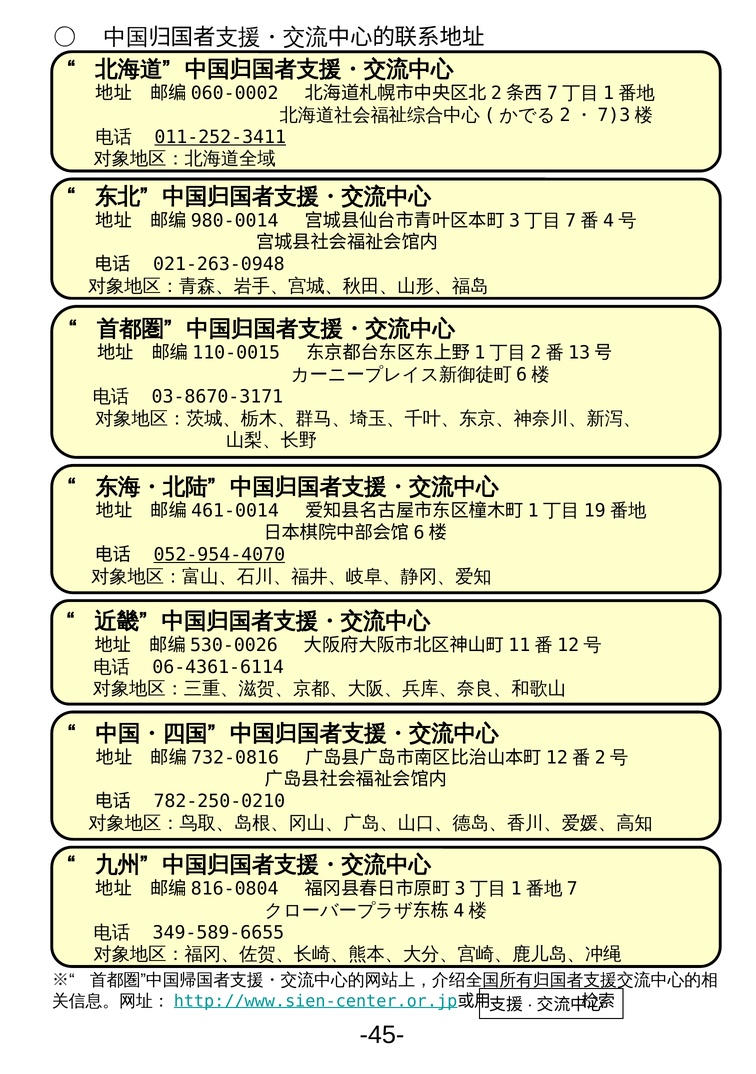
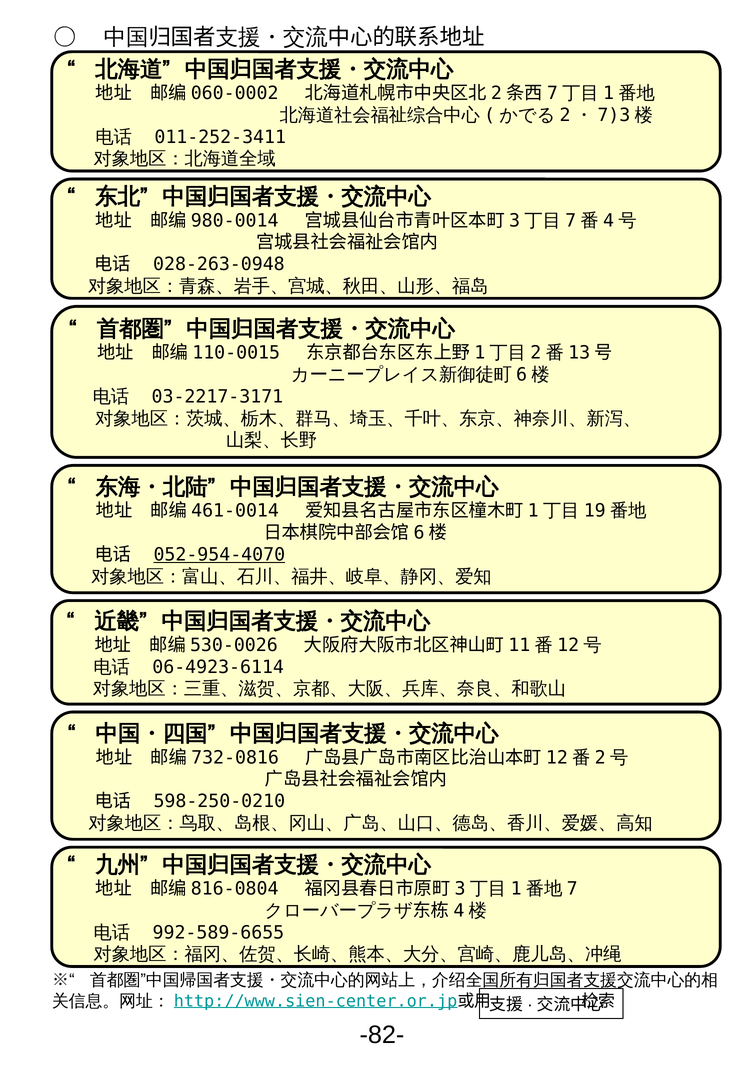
011-252-3411 underline: present -> none (220, 137)
021-263-0948: 021-263-0948 -> 028-263-0948 (219, 264)
03-8670-3171: 03-8670-3171 -> 03-2217-3171 (217, 397)
06-4361-6114: 06-4361-6114 -> 06-4923-6114 (218, 667)
782-250-0210: 782-250-0210 -> 598-250-0210 (219, 802)
349-589-6655: 349-589-6655 -> 992-589-6655 (218, 933)
-45-: -45- -> -82- (382, 1036)
